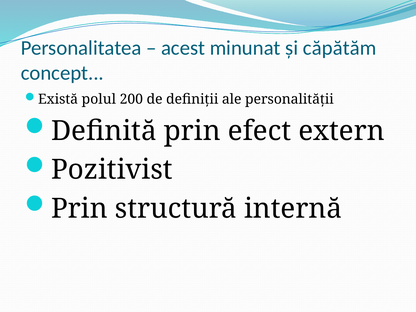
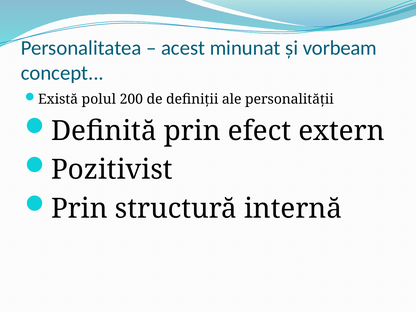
căpătăm: căpătăm -> vorbeam (340, 48)
